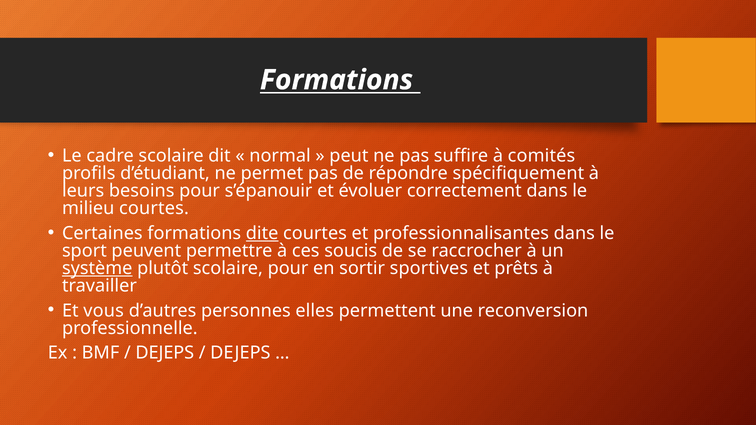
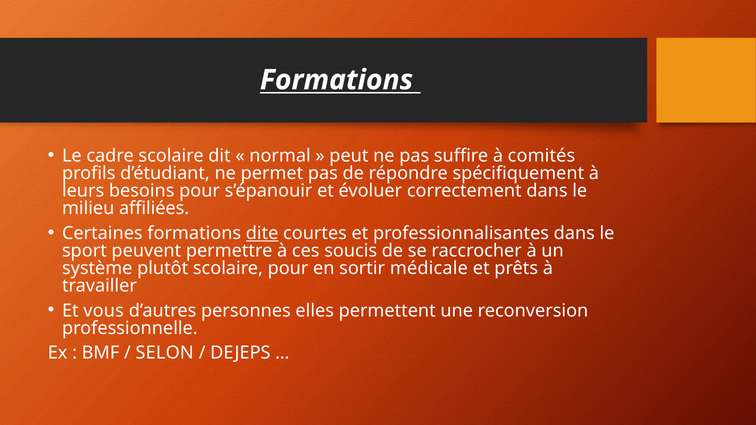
milieu courtes: courtes -> affiliées (154, 209)
système underline: present -> none (97, 268)
sportives: sportives -> médicale (429, 268)
DEJEPS: DEJEPS -> SELON (165, 353)
